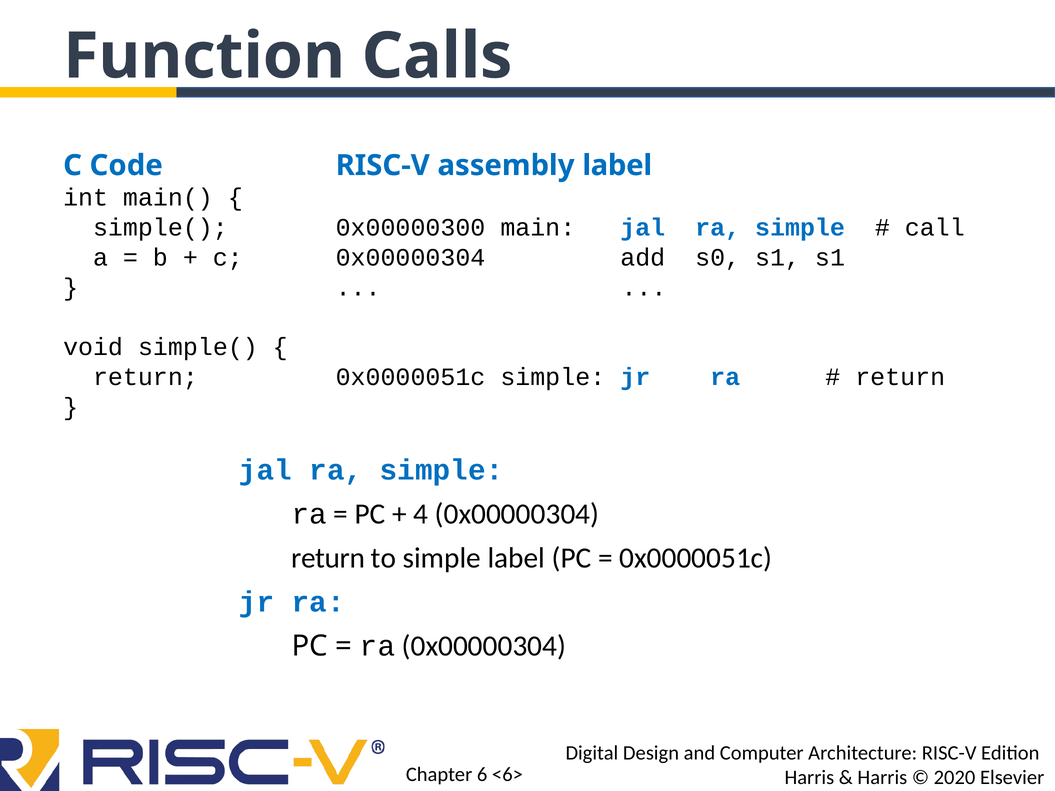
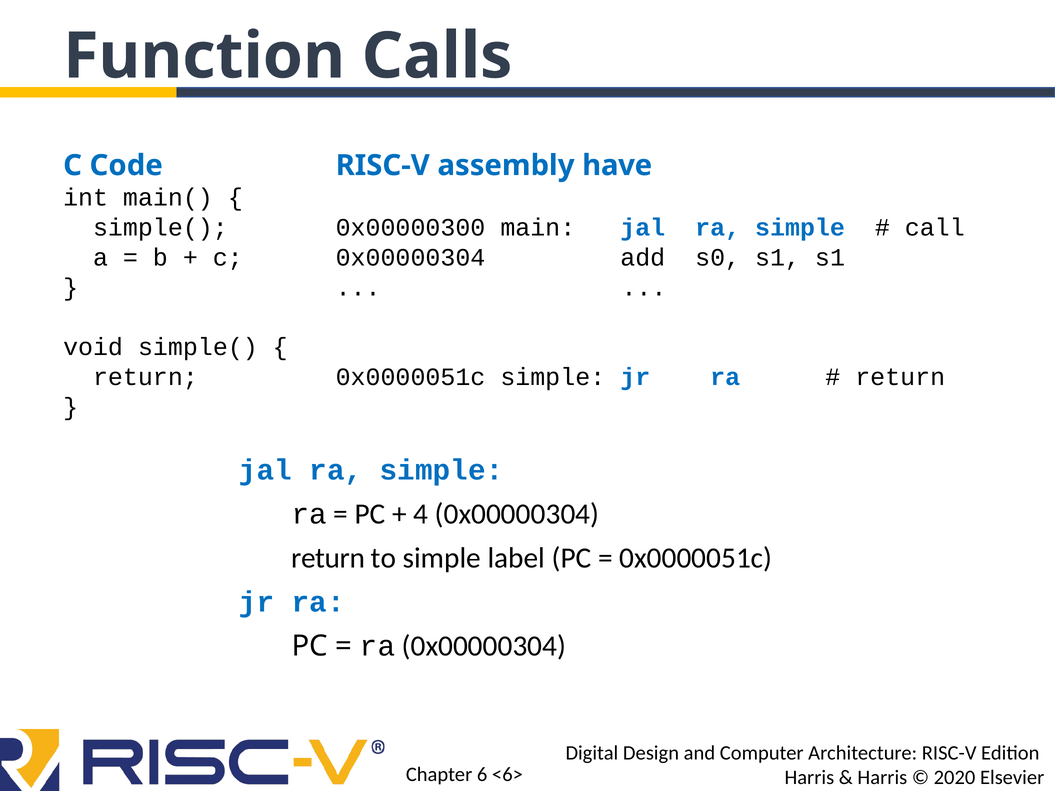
assembly label: label -> have (617, 165)
